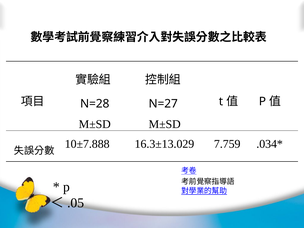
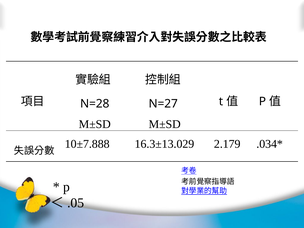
7.759: 7.759 -> 2.179 (227, 144)
